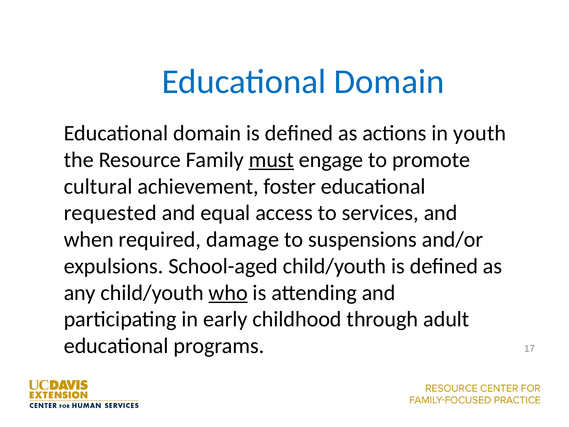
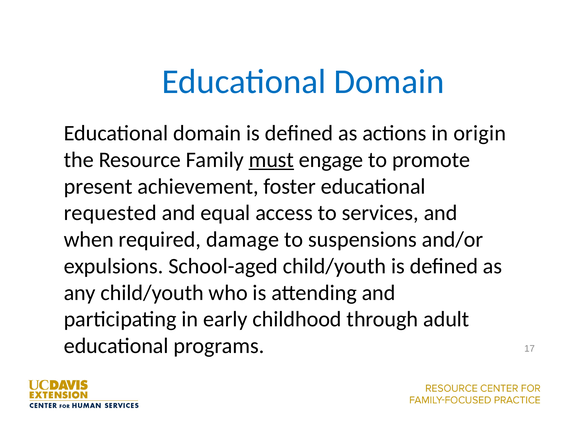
youth: youth -> origin (480, 133)
cultural: cultural -> present (98, 186)
who underline: present -> none (228, 293)
